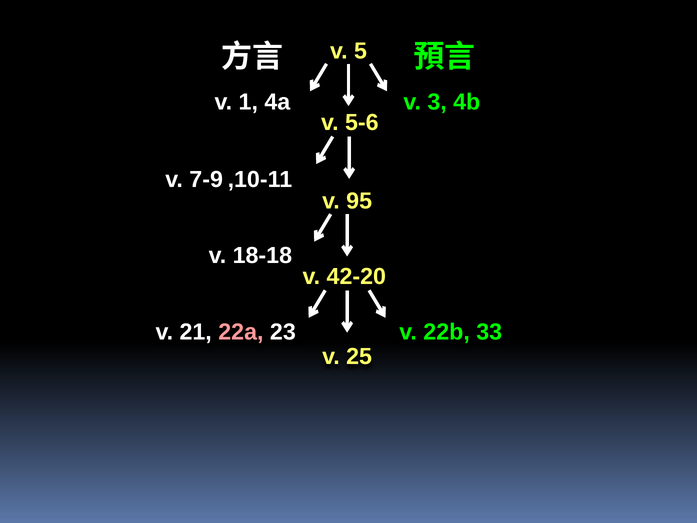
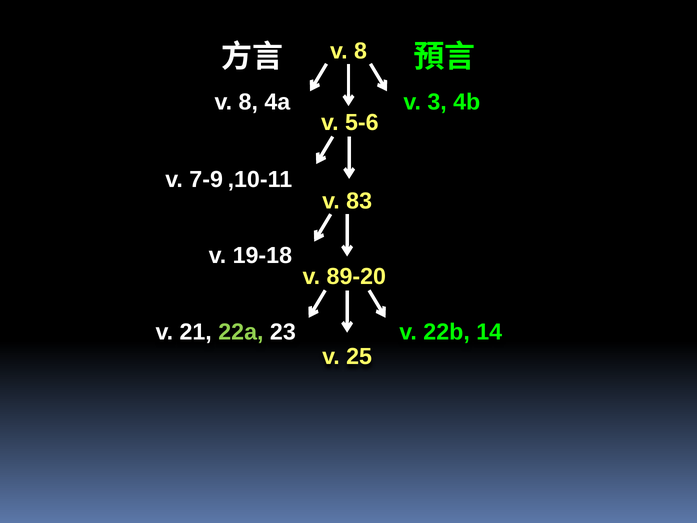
5: 5 -> 8 (360, 51)
1: 1 -> 8 (248, 102)
95: 95 -> 83 (359, 201)
18-18: 18-18 -> 19-18 (262, 256)
42-20: 42-20 -> 89-20 (356, 276)
22a colour: pink -> light green (241, 332)
33: 33 -> 14 (489, 332)
